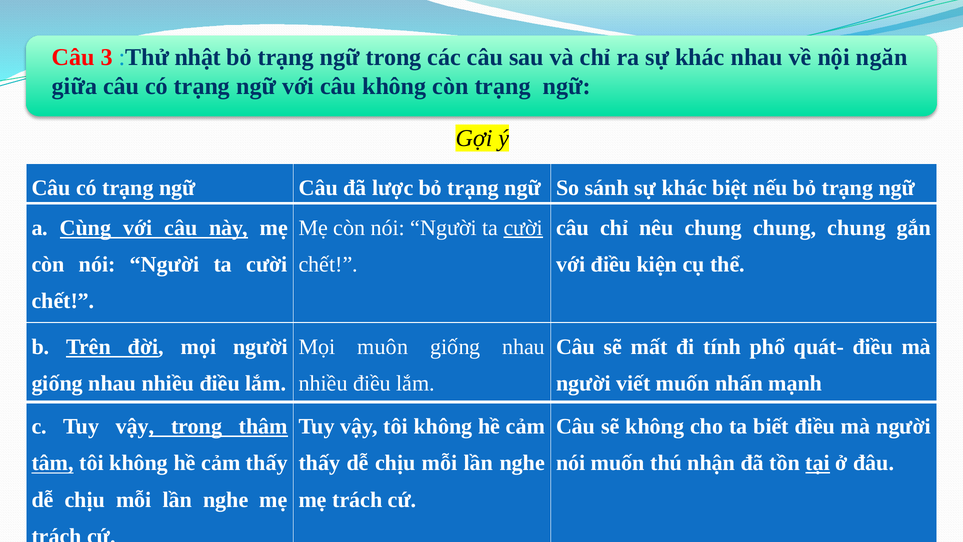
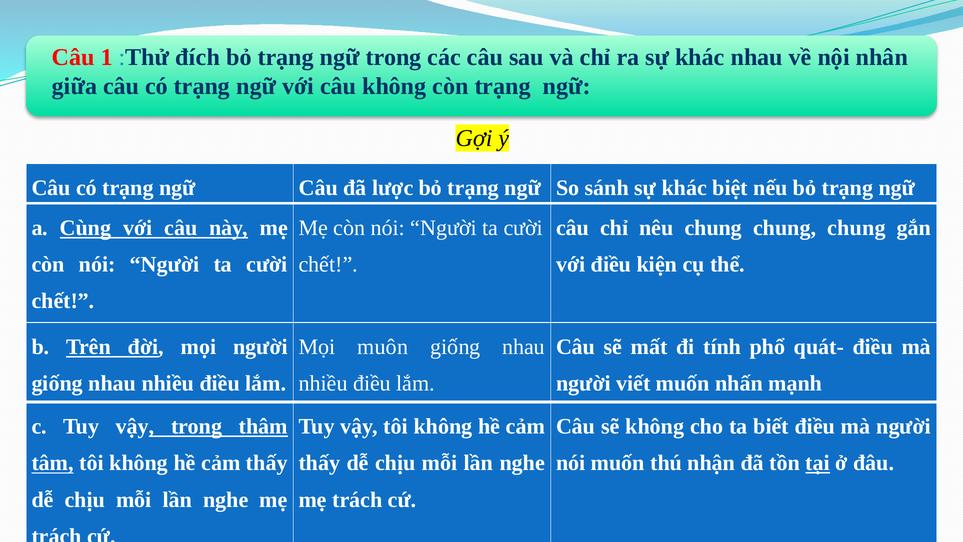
3: 3 -> 1 (107, 57)
nhật: nhật -> đích (198, 57)
ngăn: ngăn -> nhân (882, 57)
cười underline: present -> none (523, 228)
